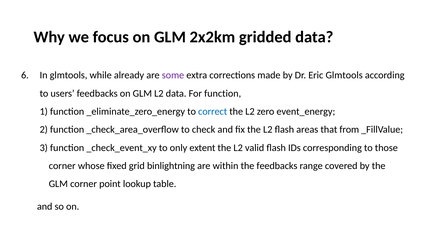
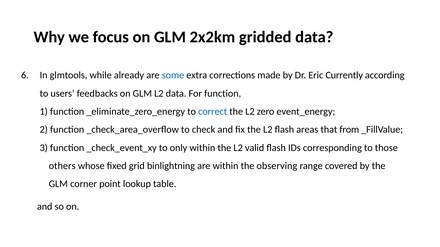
some colour: purple -> blue (173, 75)
Eric Glmtools: Glmtools -> Currently (344, 75)
only extent: extent -> within (202, 148)
corner: corner -> others (62, 166)
the feedbacks: feedbacks -> observing (277, 166)
